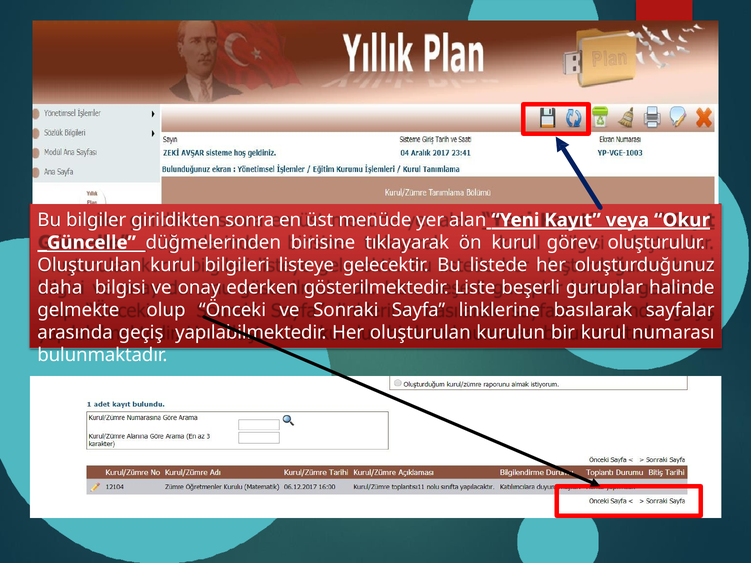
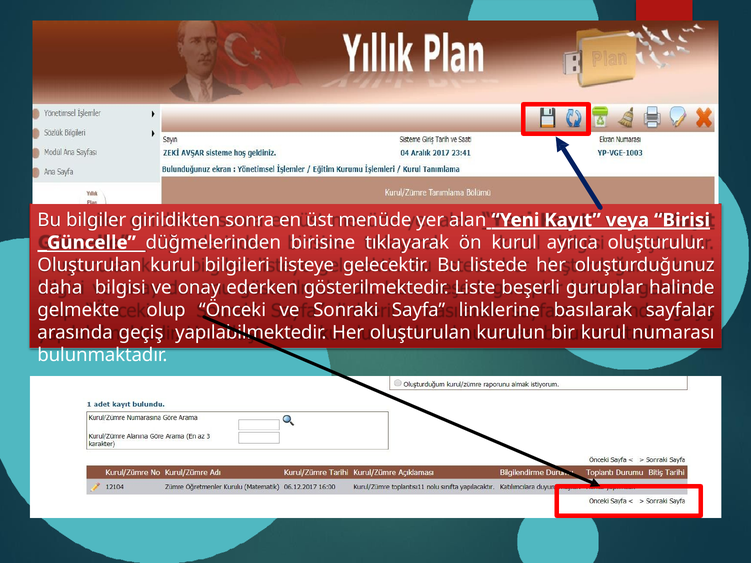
Okur: Okur -> Birisi (682, 220)
görev: görev -> ayrıca (572, 243)
